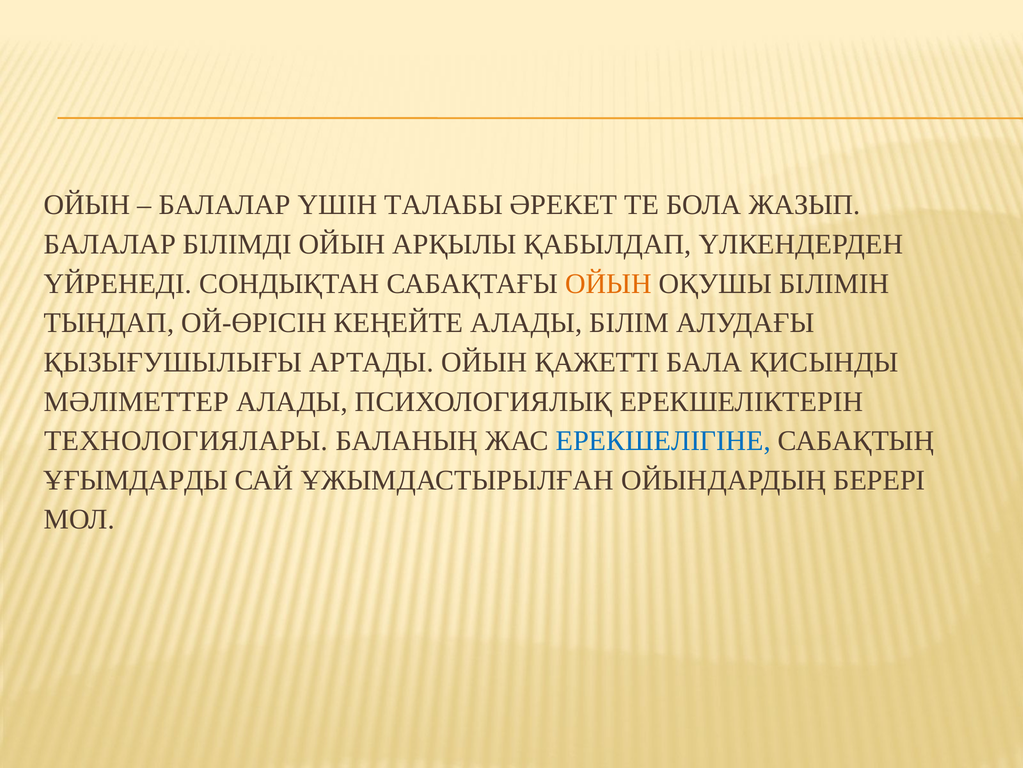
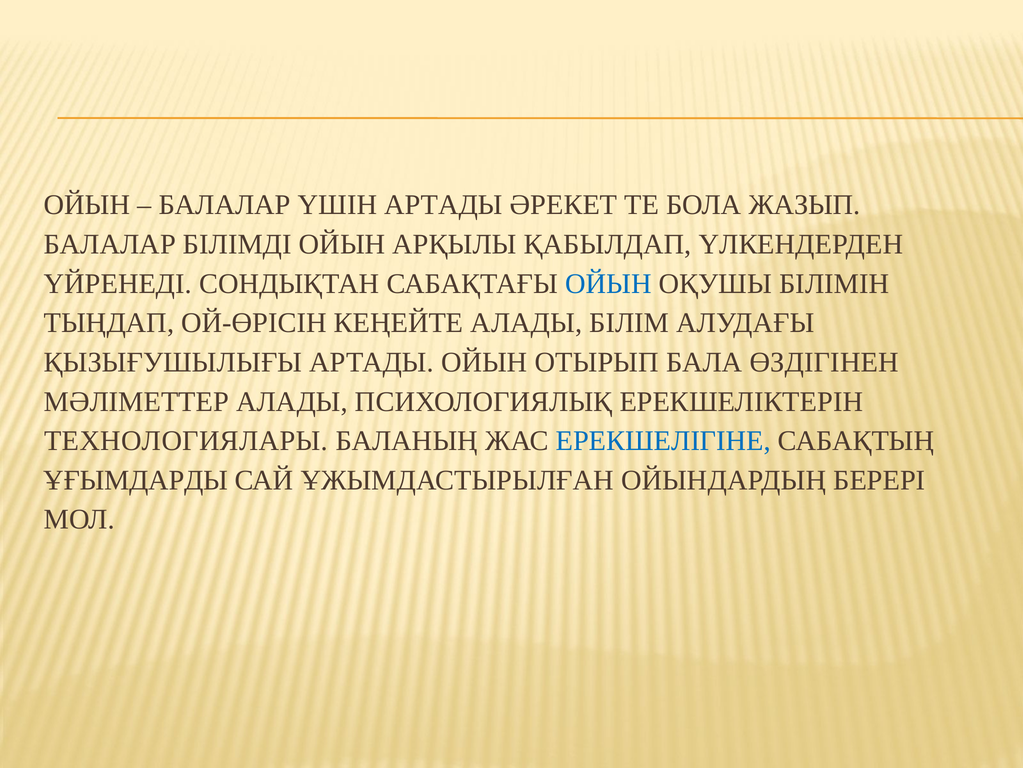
ҮШІН ТАЛАБЫ: ТАЛАБЫ -> АРТАДЫ (444, 205)
ОЙЫН colour: orange -> blue (608, 283)
ҚАЖЕТТІ: ҚАЖЕТТІ -> ОТЫРЫП (597, 362)
ҚИСЫНДЫ: ҚИСЫНДЫ -> ӨЗДІГІНЕН (824, 362)
